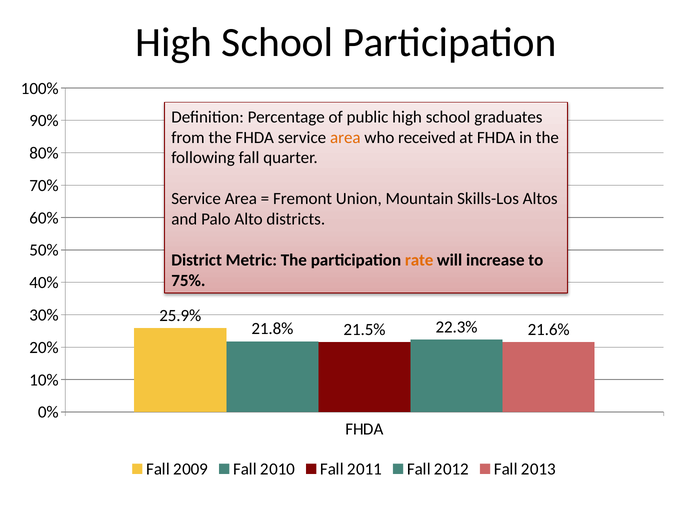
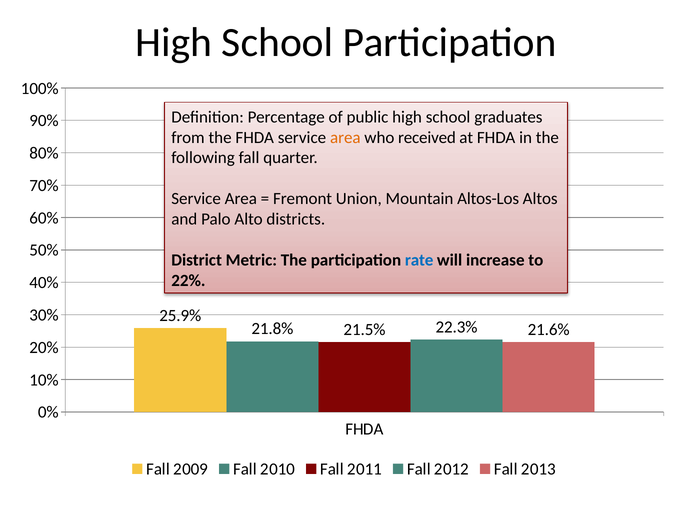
Skills-Los: Skills-Los -> Altos-Los (488, 199)
rate colour: orange -> blue (419, 260)
75%: 75% -> 22% (188, 280)
